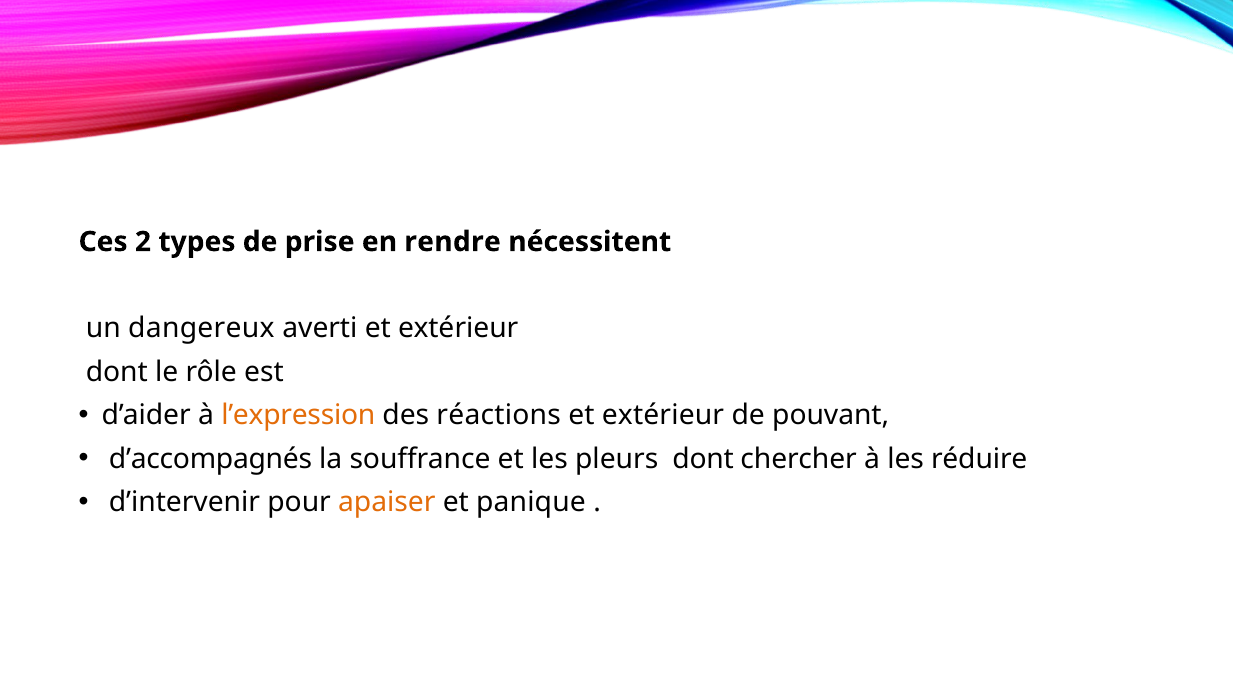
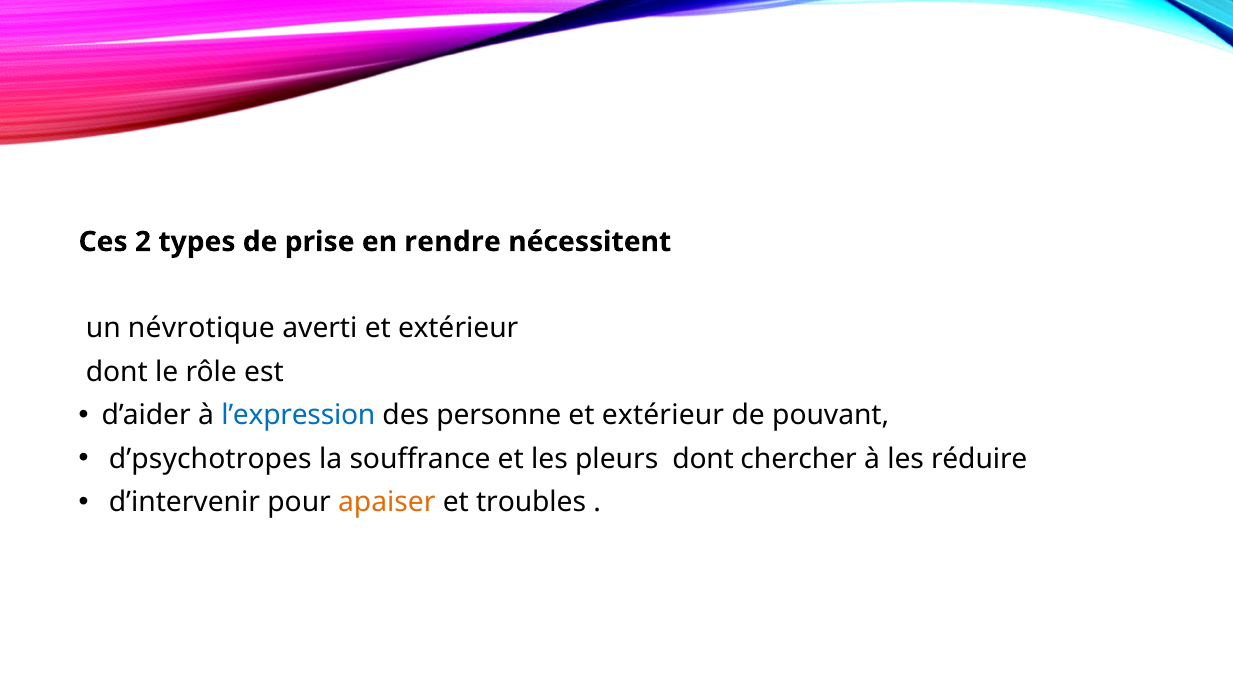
dangereux: dangereux -> névrotique (201, 328)
l’expression colour: orange -> blue (298, 415)
réactions: réactions -> personne (499, 415)
d’accompagnés: d’accompagnés -> d’psychotropes (210, 458)
panique: panique -> troubles (531, 502)
